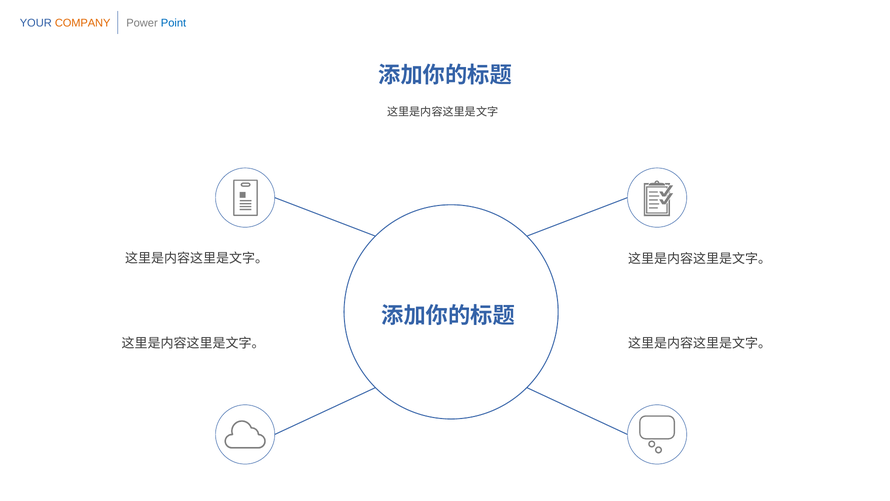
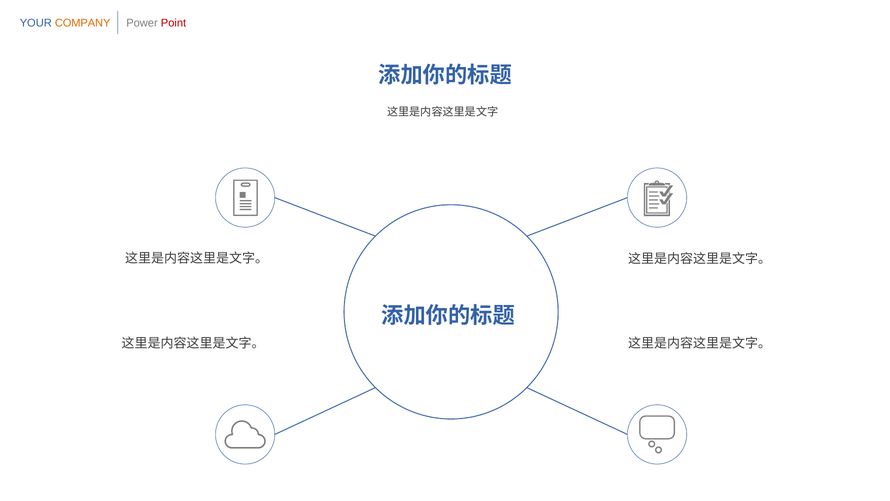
Point colour: blue -> red (174, 23)
